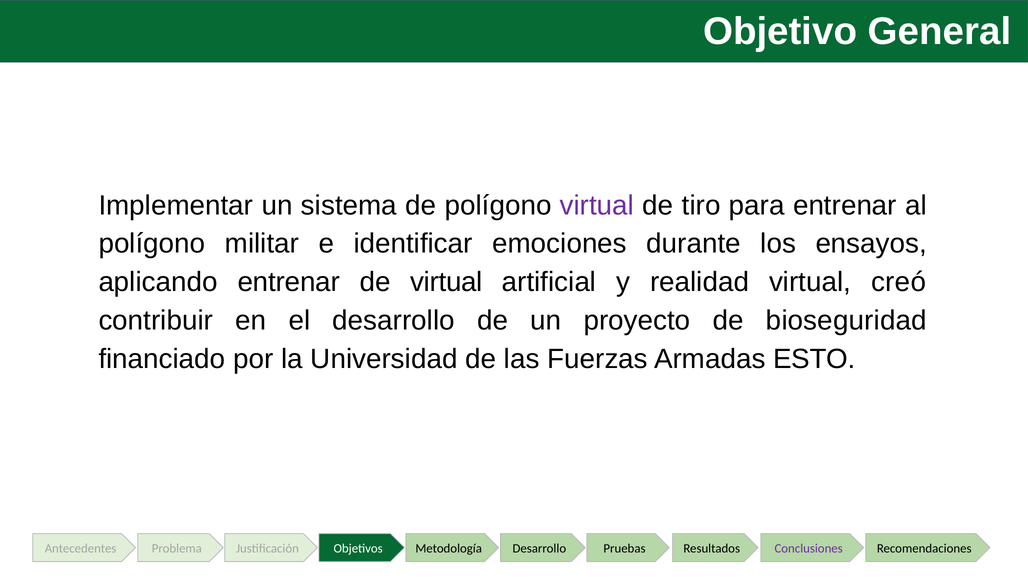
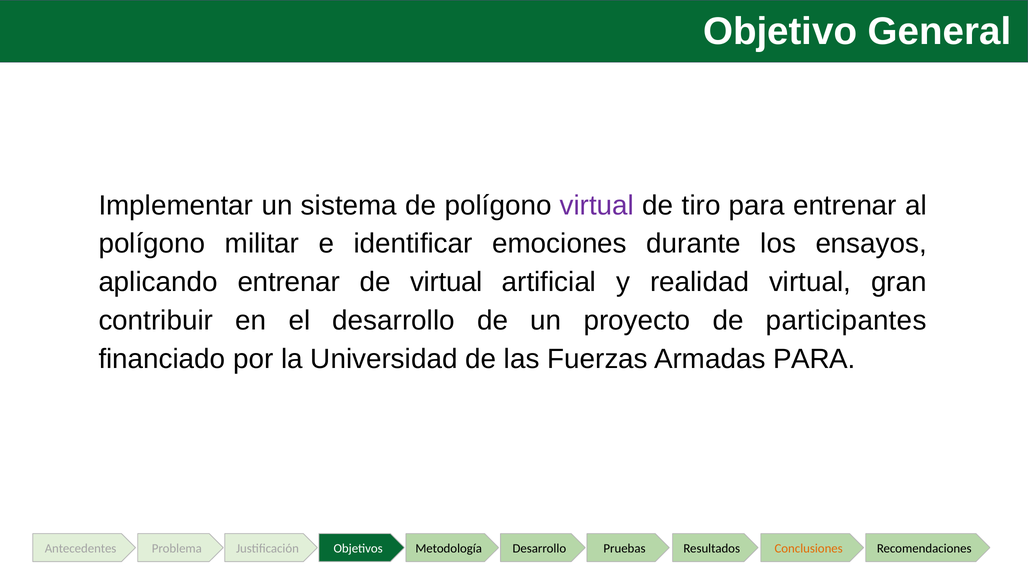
creó: creó -> gran (899, 282)
bioseguridad: bioseguridad -> participantes (846, 321)
Armadas ESTO: ESTO -> PARA (814, 359)
Conclusiones colour: purple -> orange (809, 549)
